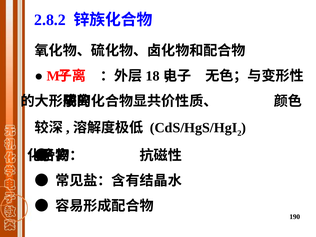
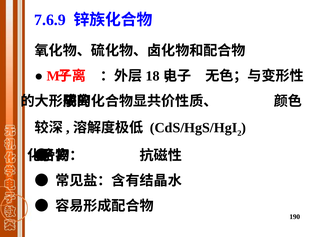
2.8.2: 2.8.2 -> 7.6.9 (50, 20)
